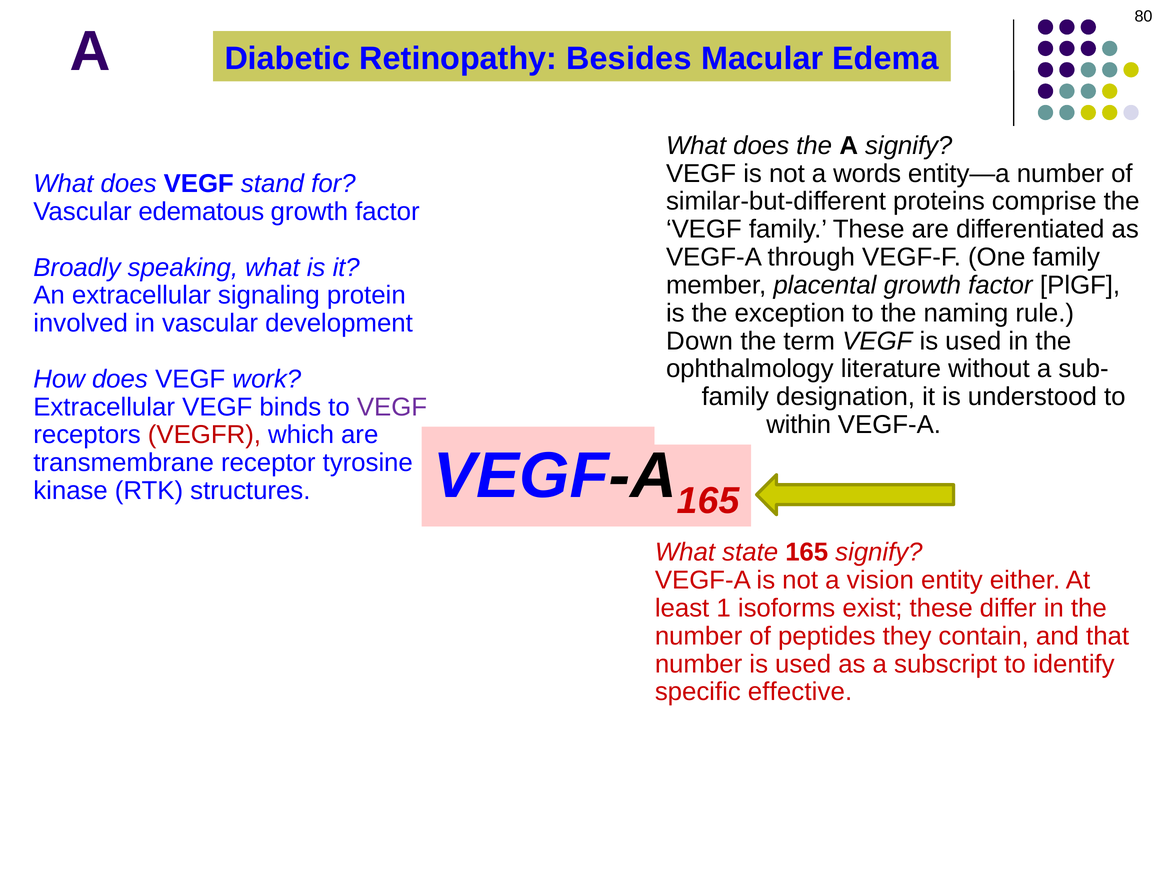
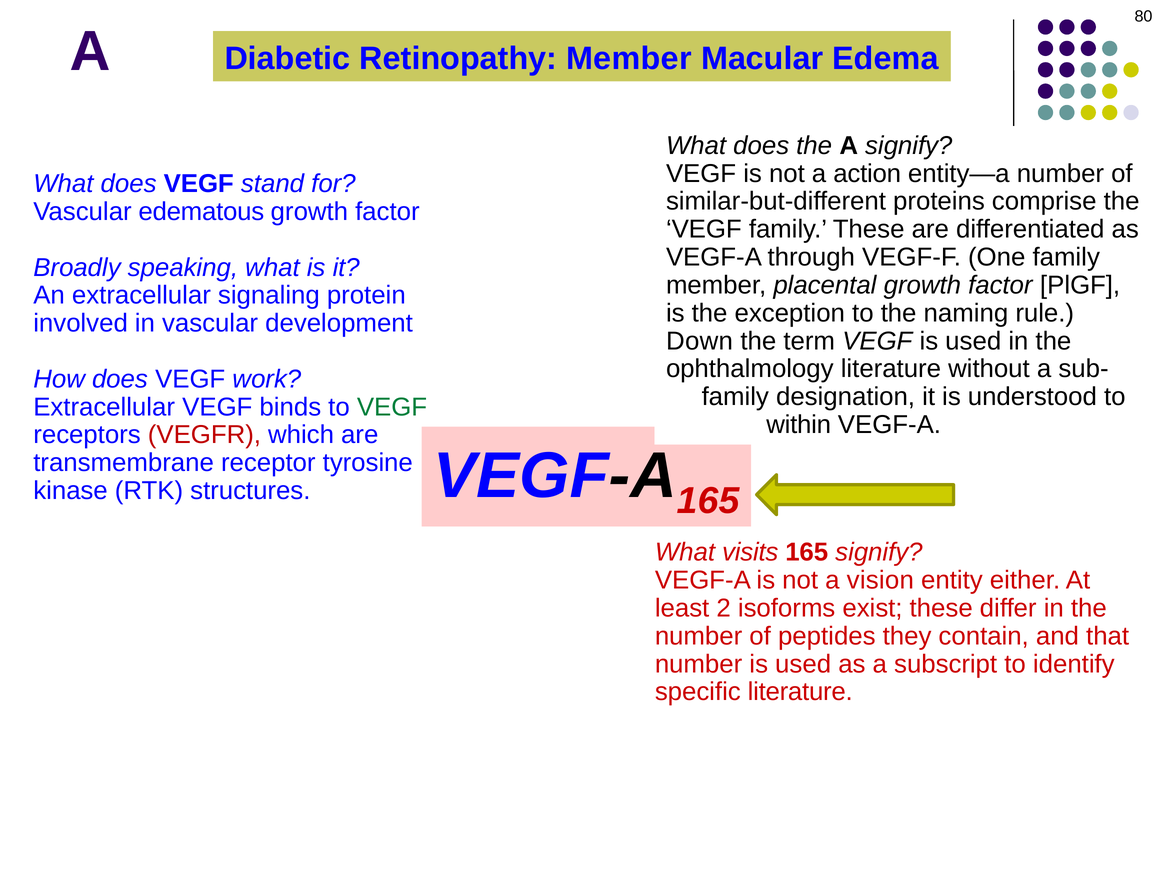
Retinopathy Besides: Besides -> Member (629, 59)
words: words -> action (867, 174)
VEGF colour: purple -> green (392, 407)
state: state -> visits (750, 552)
1: 1 -> 2 (724, 608)
specific effective: effective -> literature (800, 692)
